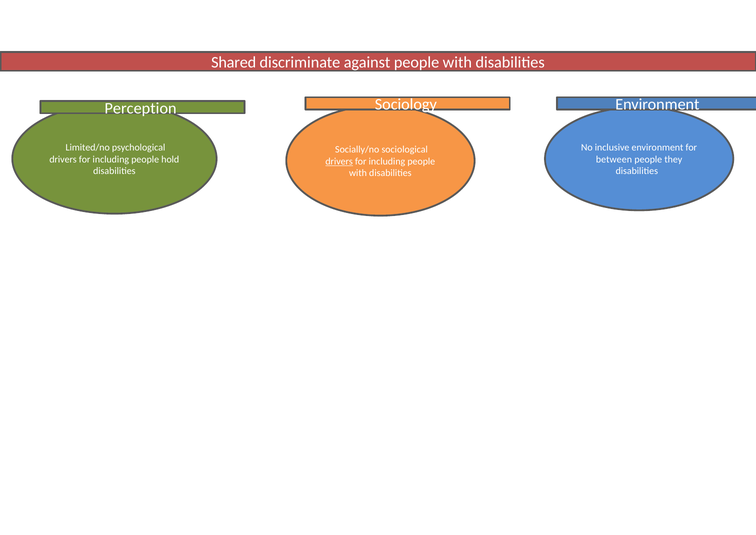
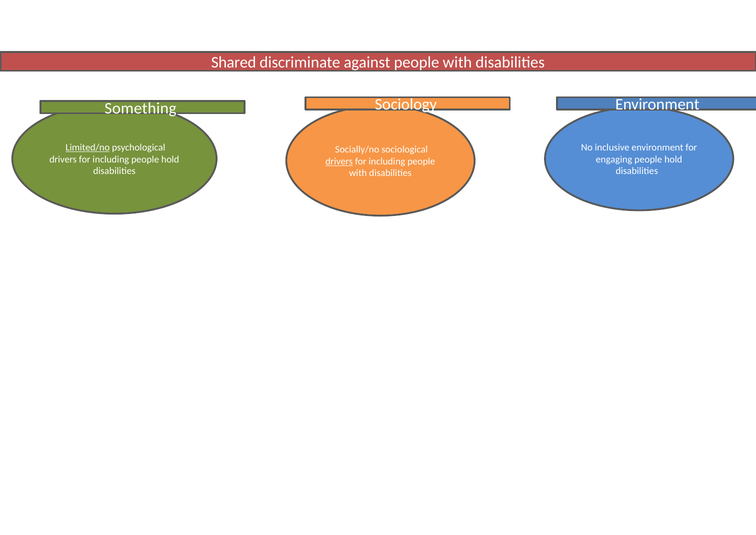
Perception: Perception -> Something (141, 108)
Limited/no underline: none -> present (88, 147)
between: between -> engaging (614, 159)
they: they -> hold (673, 159)
